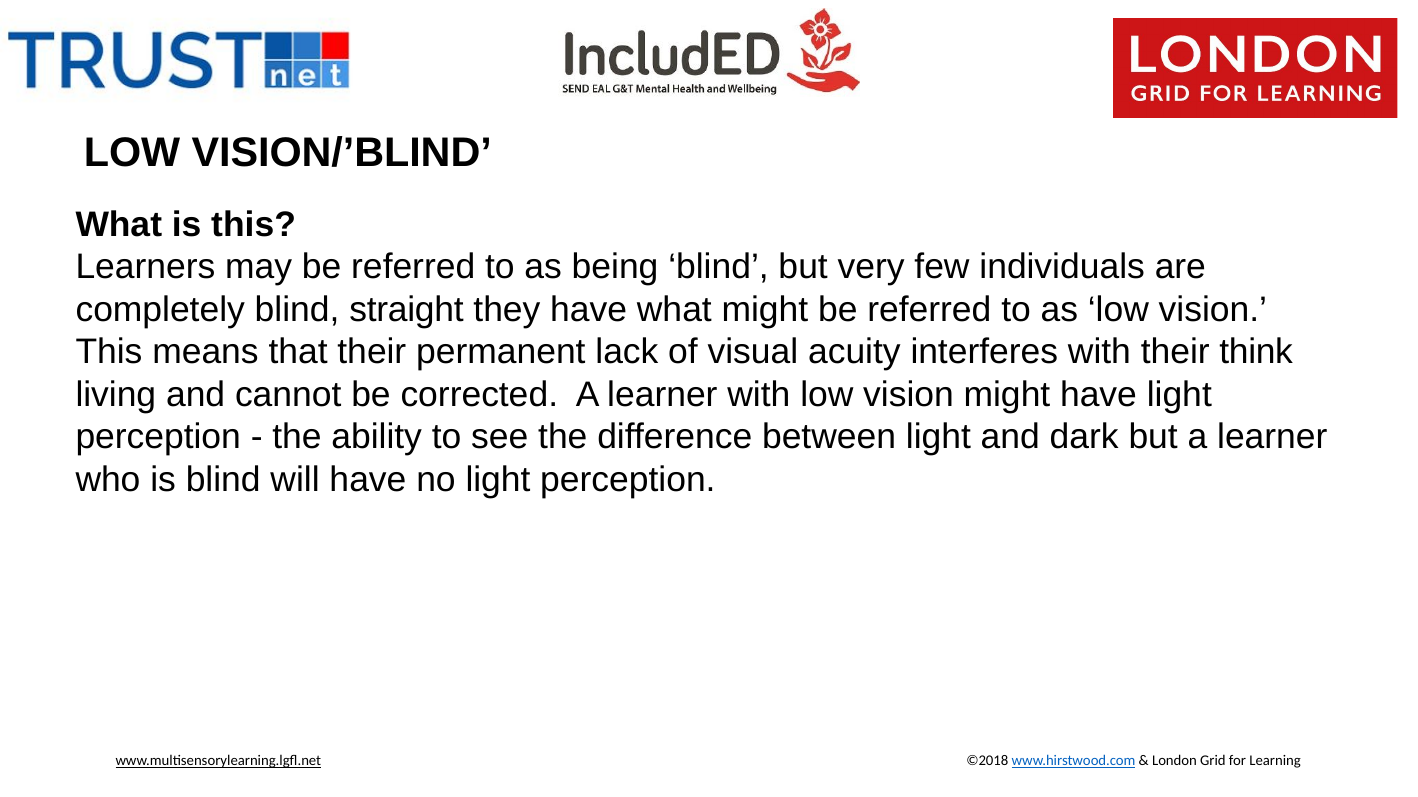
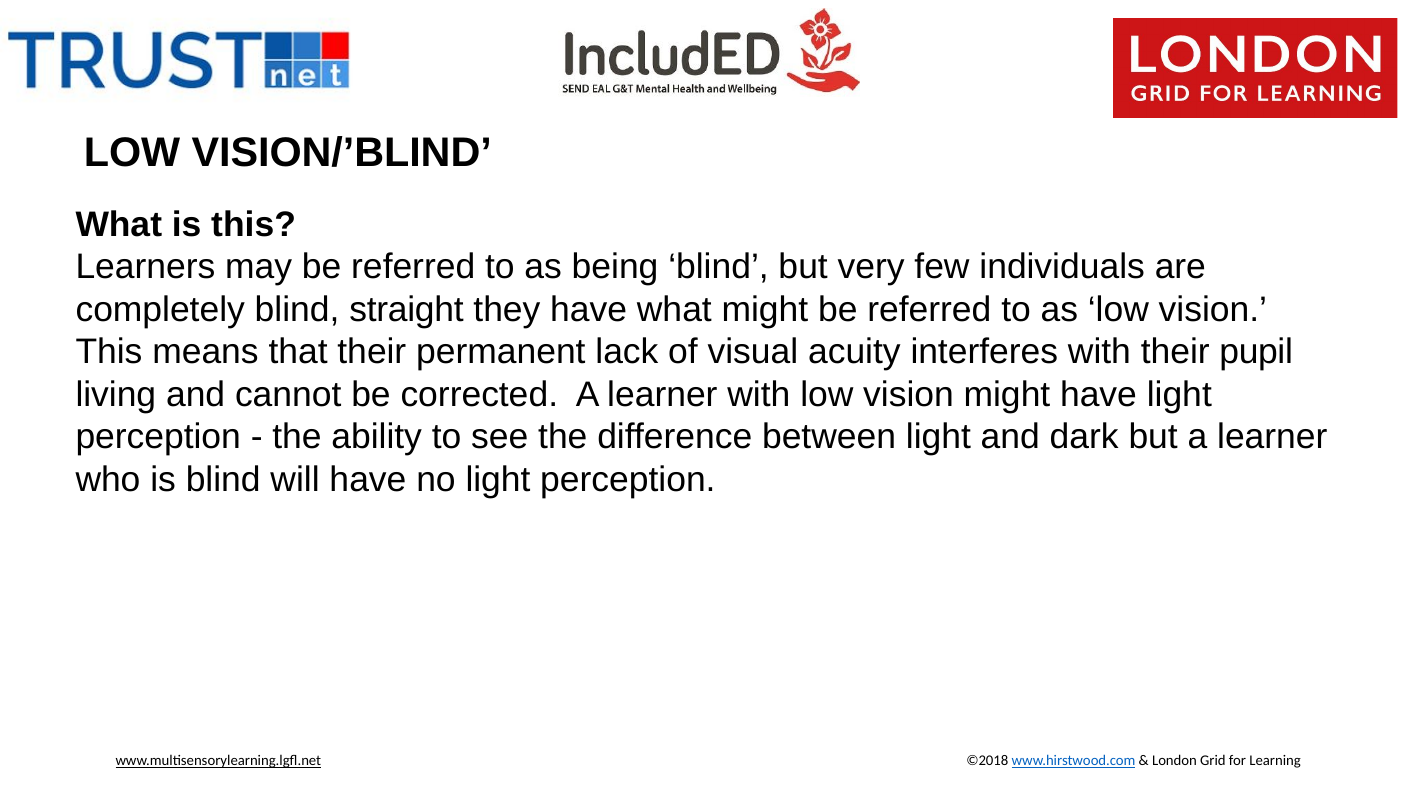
think: think -> pupil (1256, 353)
